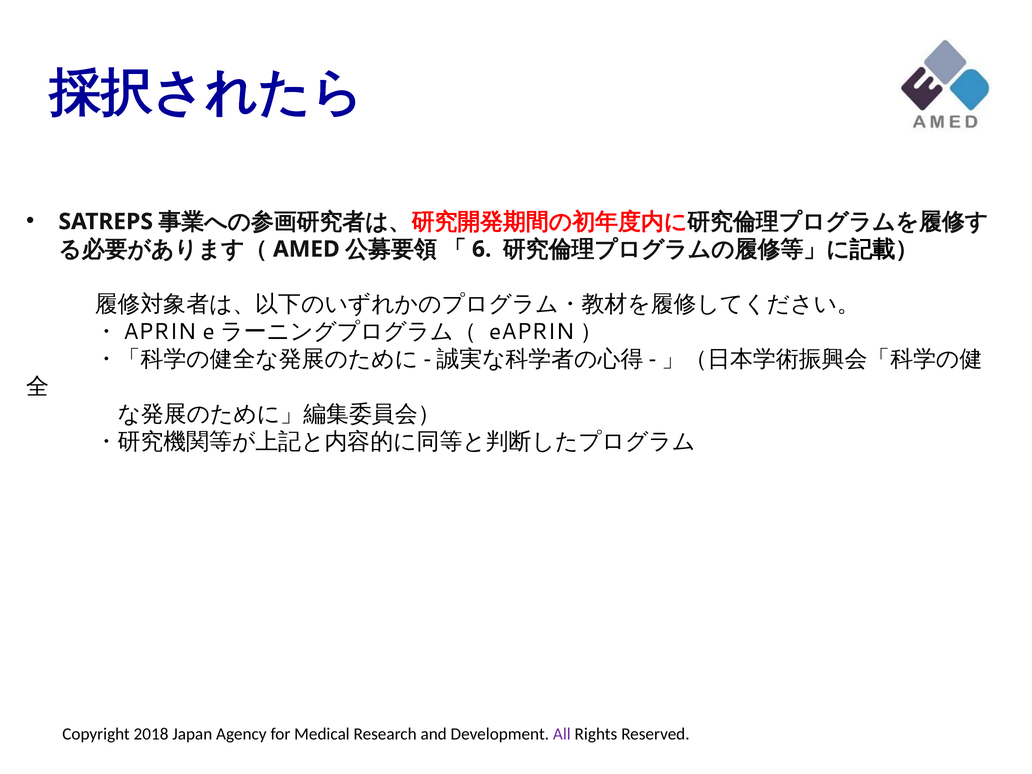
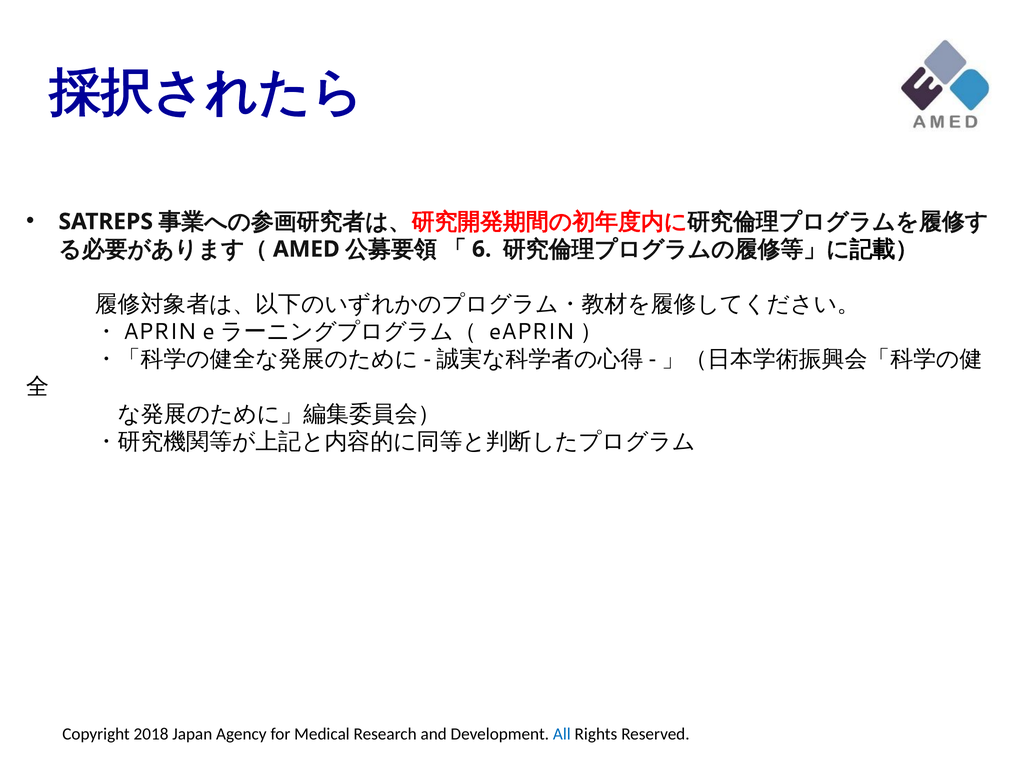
All colour: purple -> blue (562, 734)
